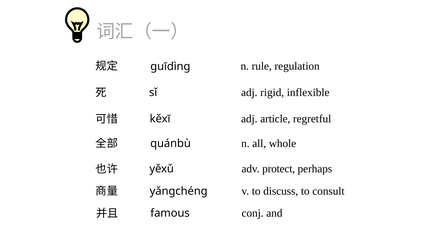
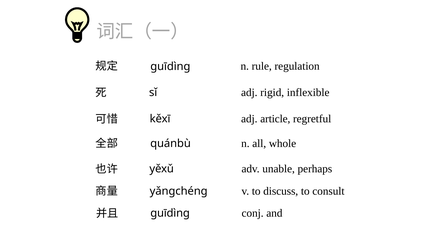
protect: protect -> unable (279, 169)
famous: famous -> guīdìng (170, 214)
